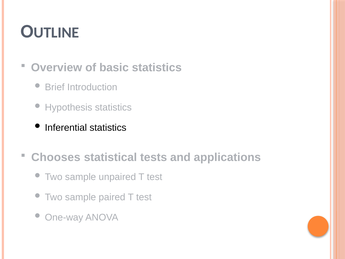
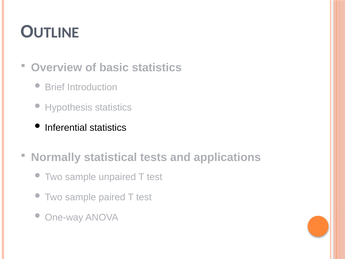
Chooses: Chooses -> Normally (56, 157)
